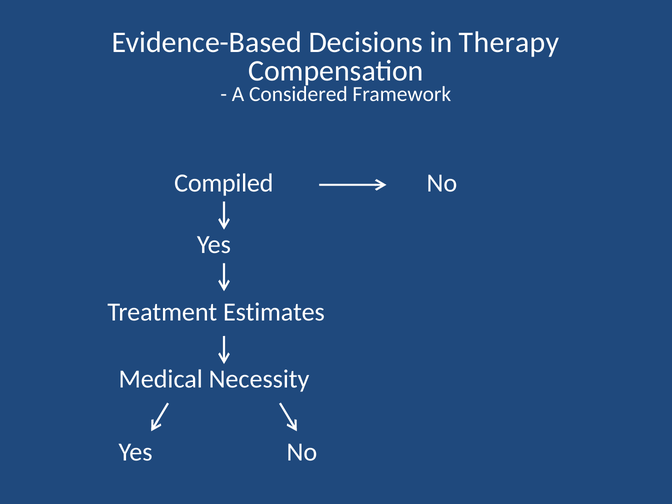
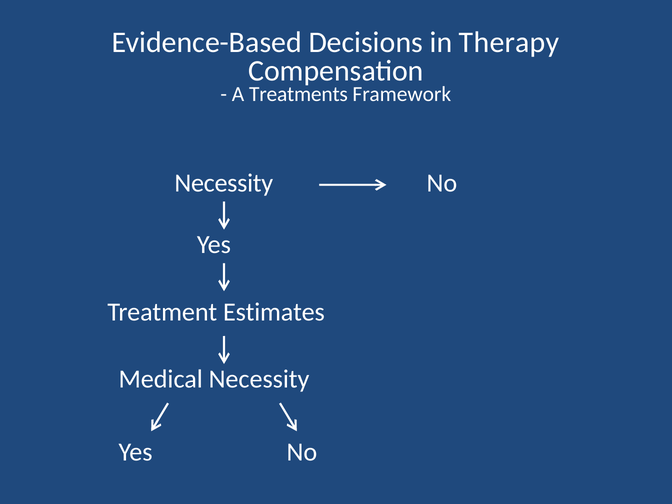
Considered: Considered -> Treatments (298, 94)
Compiled: Compiled -> Necessity (224, 183)
